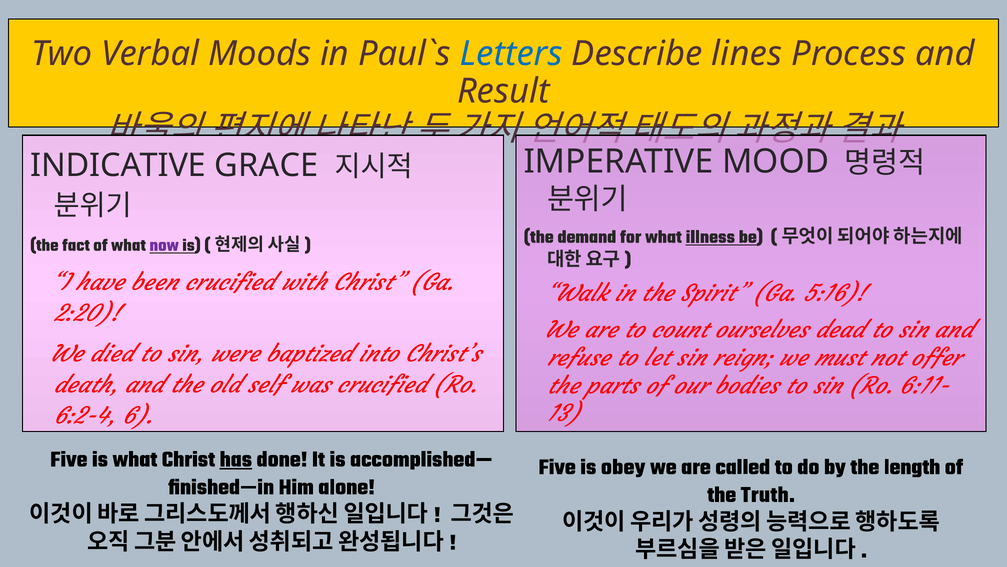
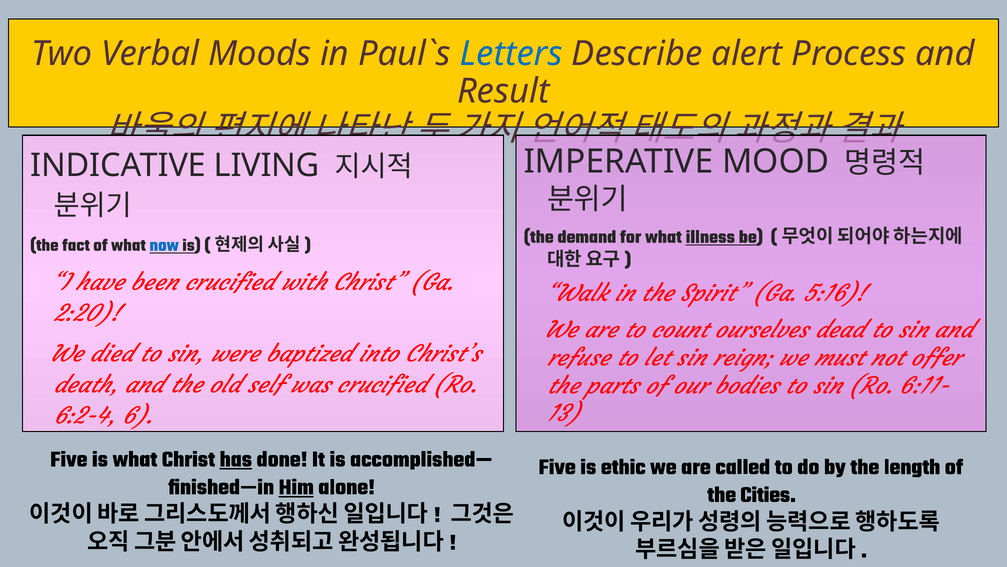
lines: lines -> alert (747, 54)
GRACE: GRACE -> LIVING (267, 165)
now colour: purple -> blue (164, 245)
obey: obey -> ethic (623, 466)
Him underline: none -> present (296, 486)
Truth: Truth -> Cities (768, 494)
